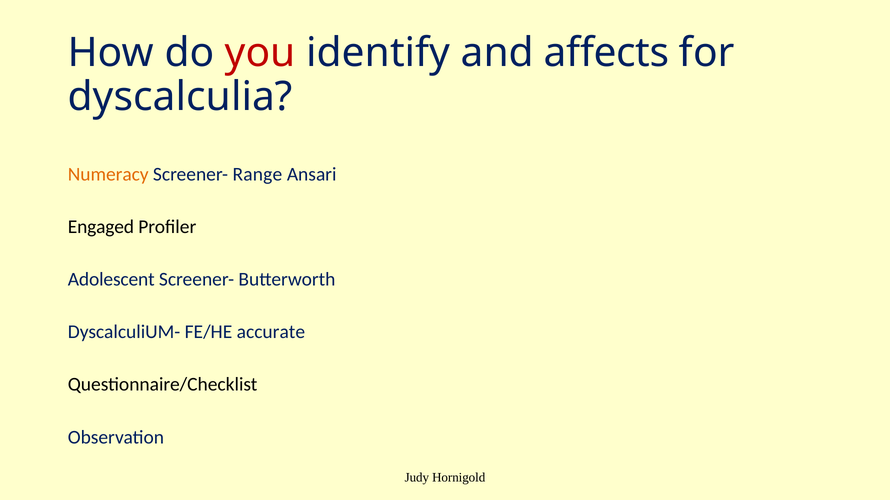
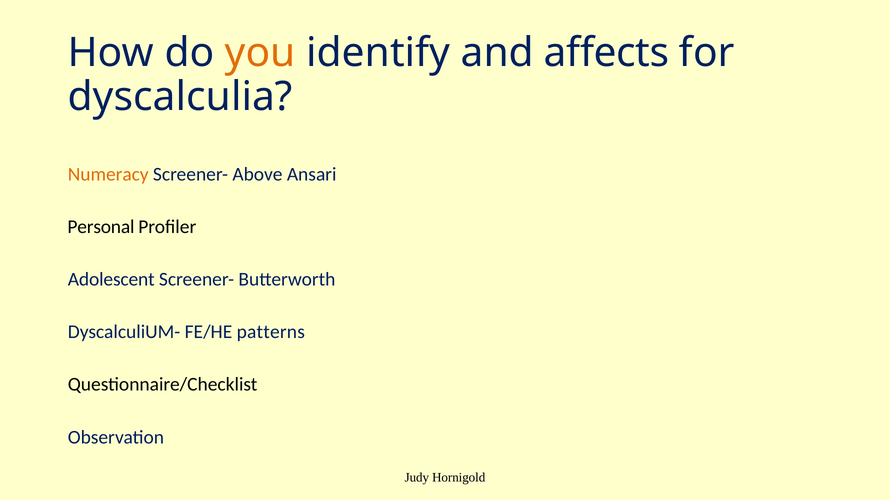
you colour: red -> orange (260, 53)
Range: Range -> Above (257, 174)
Engaged: Engaged -> Personal (101, 227)
accurate: accurate -> patterns (271, 332)
